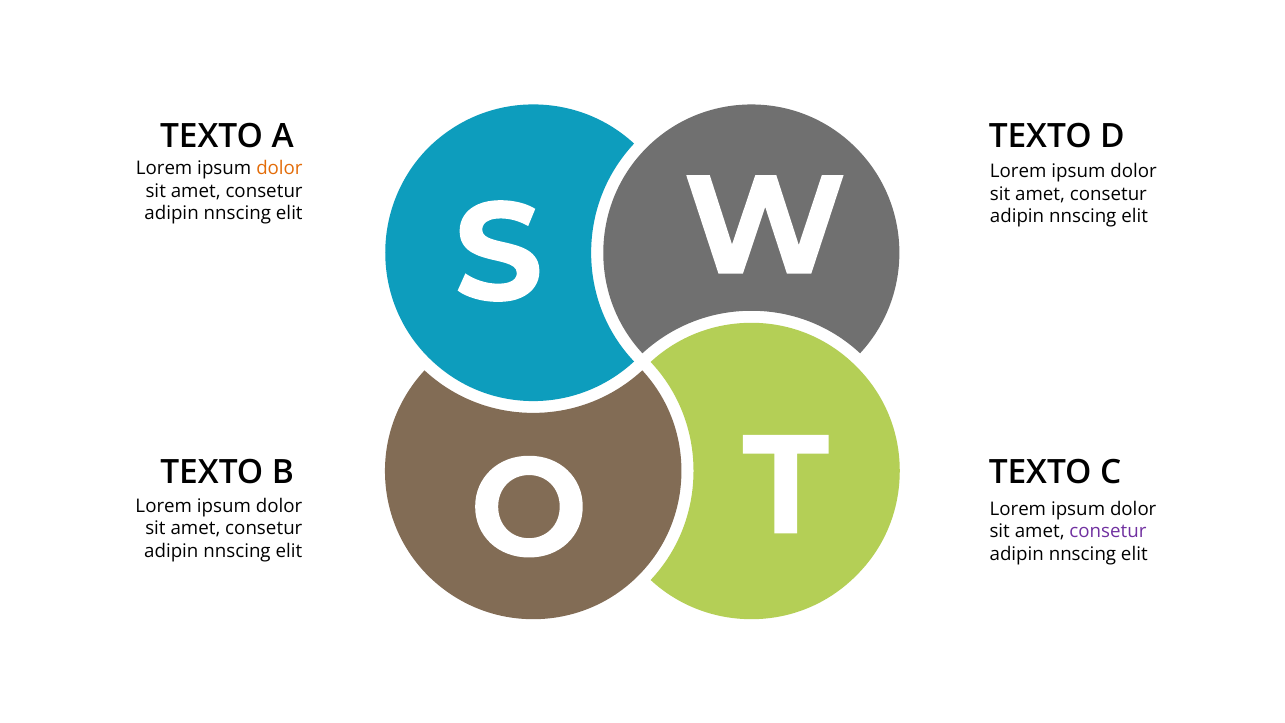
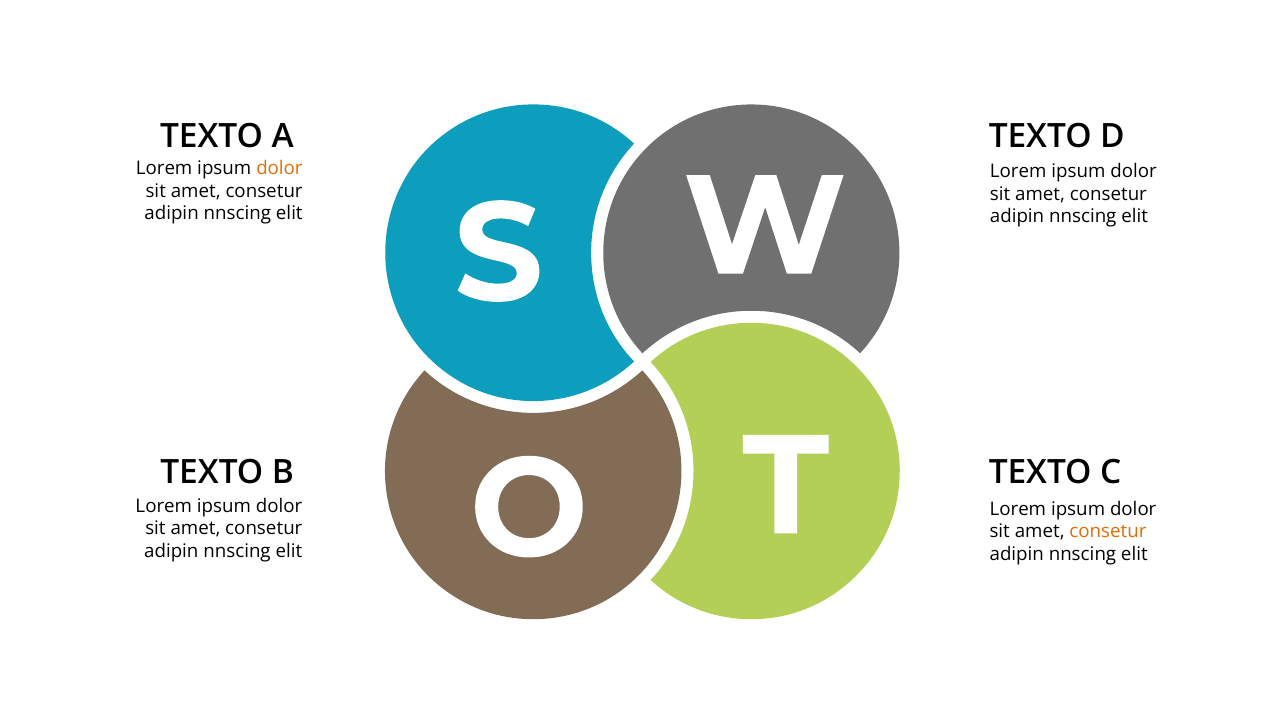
consetur colour: purple -> orange (1108, 532)
